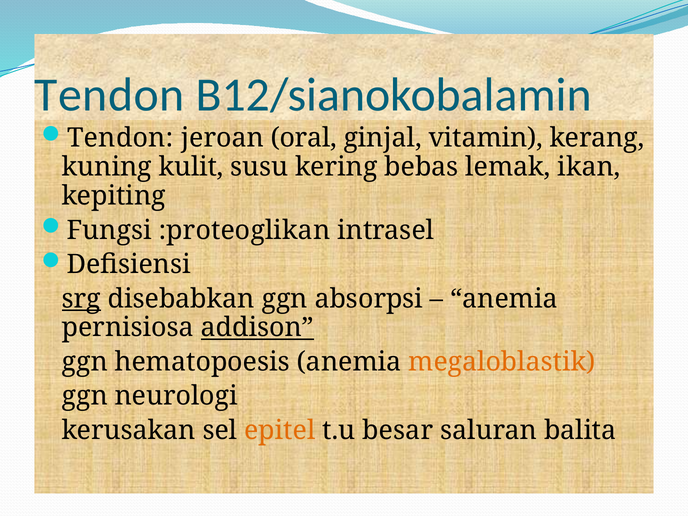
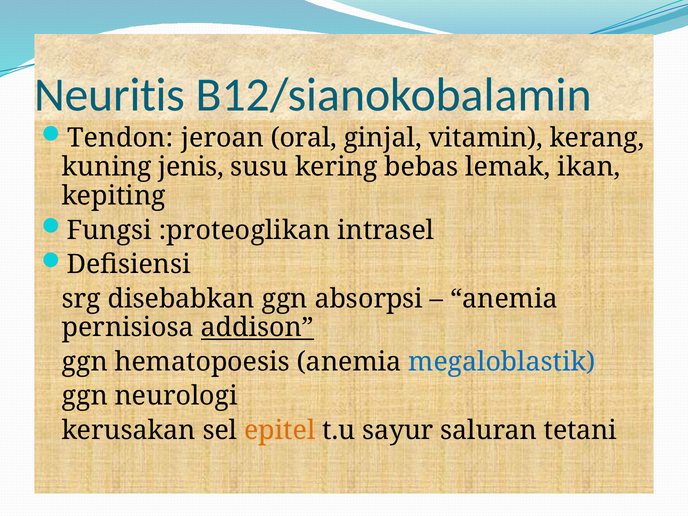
Tendon: Tendon -> Neuritis (110, 95)
kulit: kulit -> jenis (191, 167)
srg underline: present -> none (81, 299)
megaloblastik colour: orange -> blue (502, 362)
besar: besar -> sayur (398, 430)
balita: balita -> tetani (580, 430)
